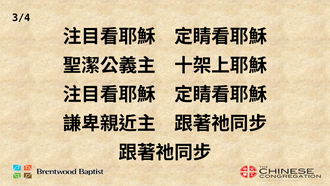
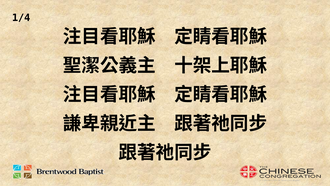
3/4: 3/4 -> 1/4 (21, 18)
